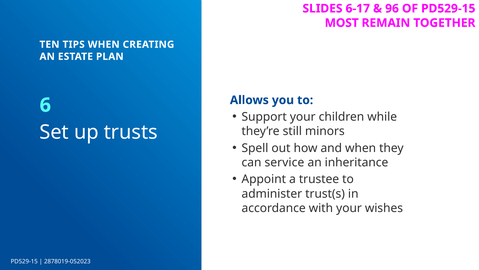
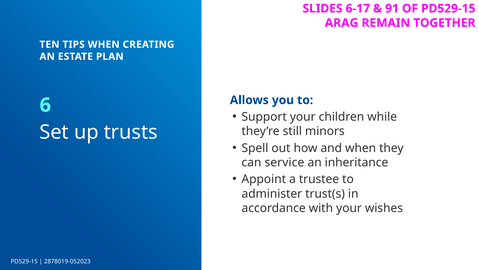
96: 96 -> 91 (392, 9)
MOST: MOST -> ARAG (342, 23)
